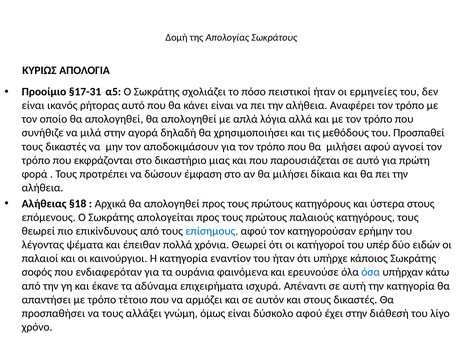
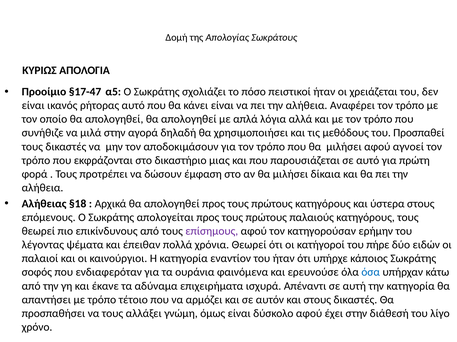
§17-31: §17-31 -> §17-47 (85, 92)
ερμηνείες: ερμηνείες -> χρειάζεται (374, 92)
επίσημους colour: blue -> purple (212, 232)
υπέρ: υπέρ -> πήρε (378, 245)
